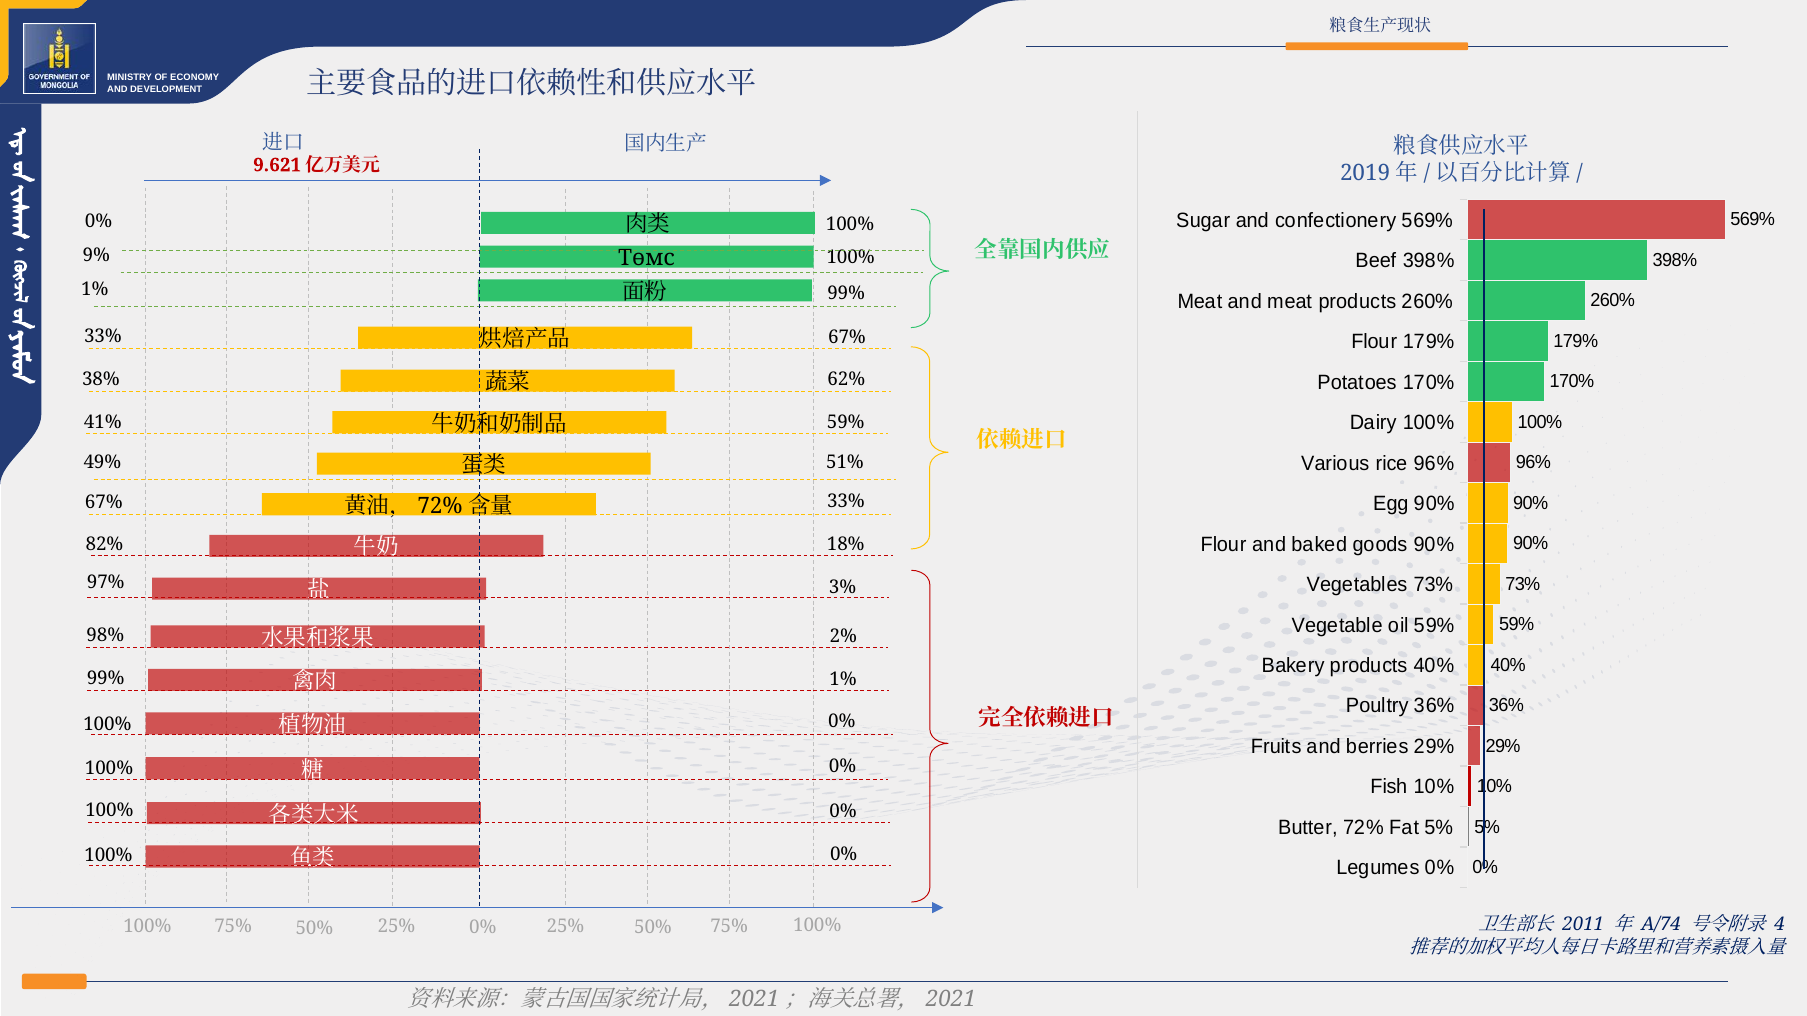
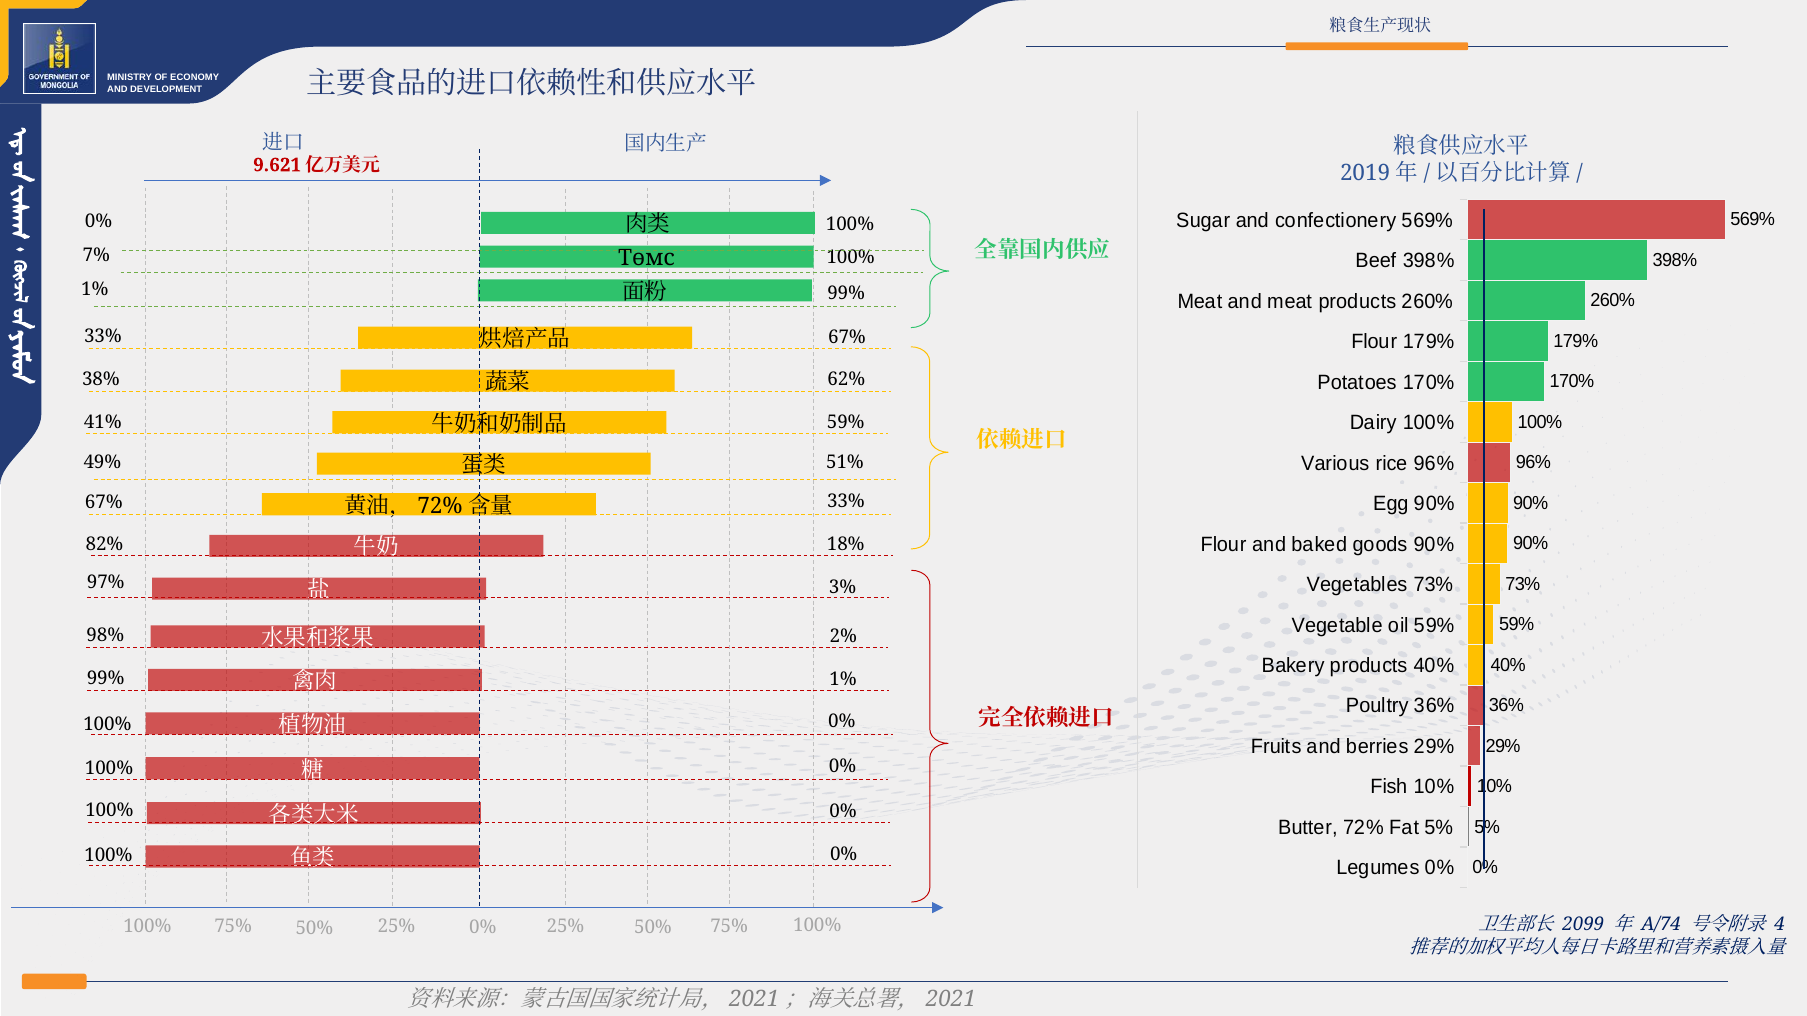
9%: 9% -> 7% (96, 256)
2011: 2011 -> 2099 (1583, 925)
